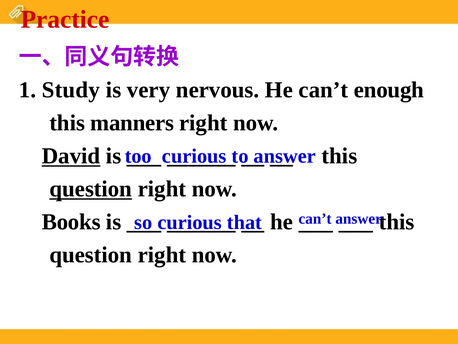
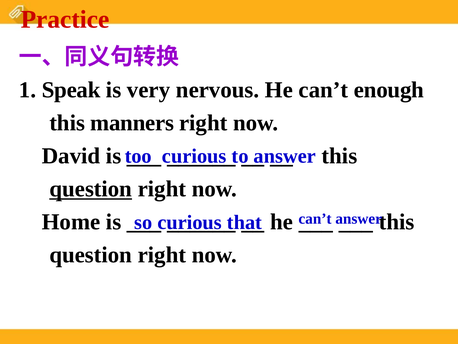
Study: Study -> Speak (71, 90)
David underline: present -> none (71, 156)
Books: Books -> Home (71, 222)
